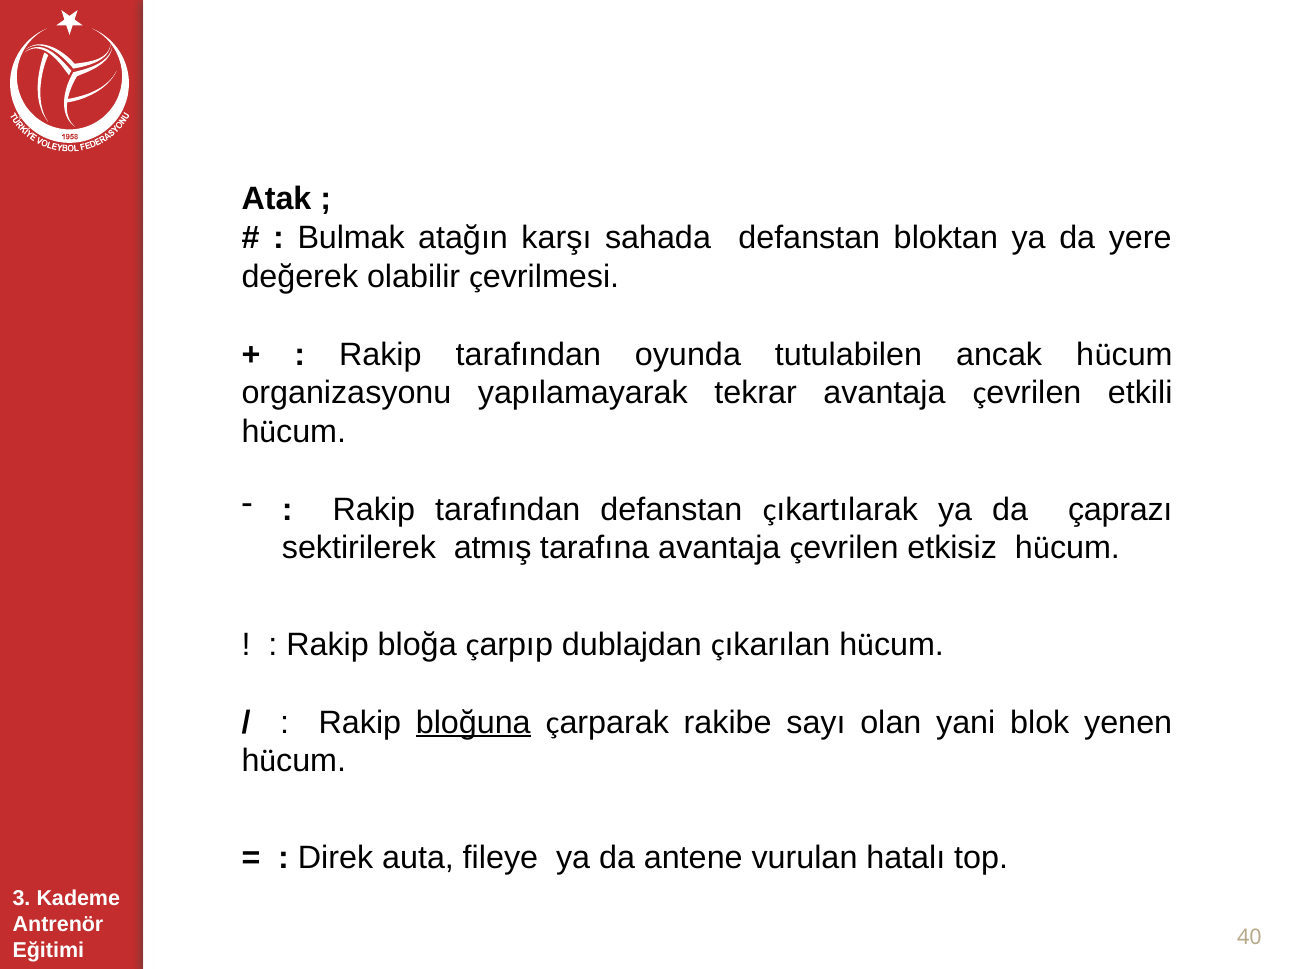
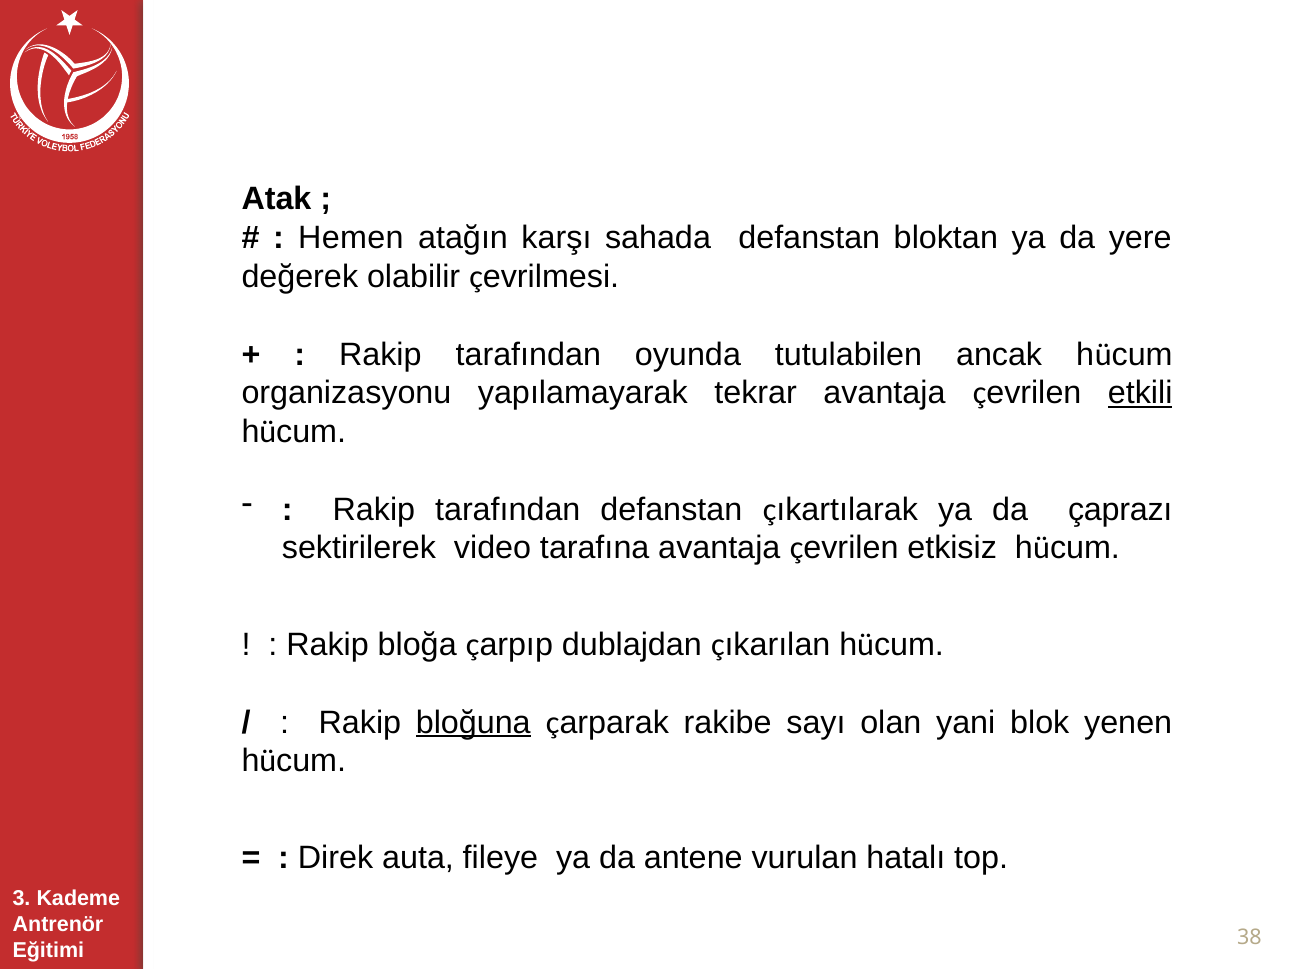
Bulmak: Bulmak -> Hemen (351, 238)
etkili underline: none -> present (1140, 393)
atmış: atmış -> video (493, 548)
40: 40 -> 38 (1249, 937)
